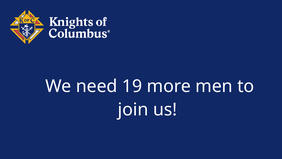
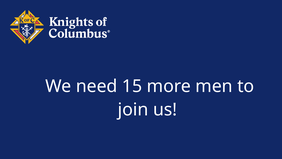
19: 19 -> 15 (132, 86)
